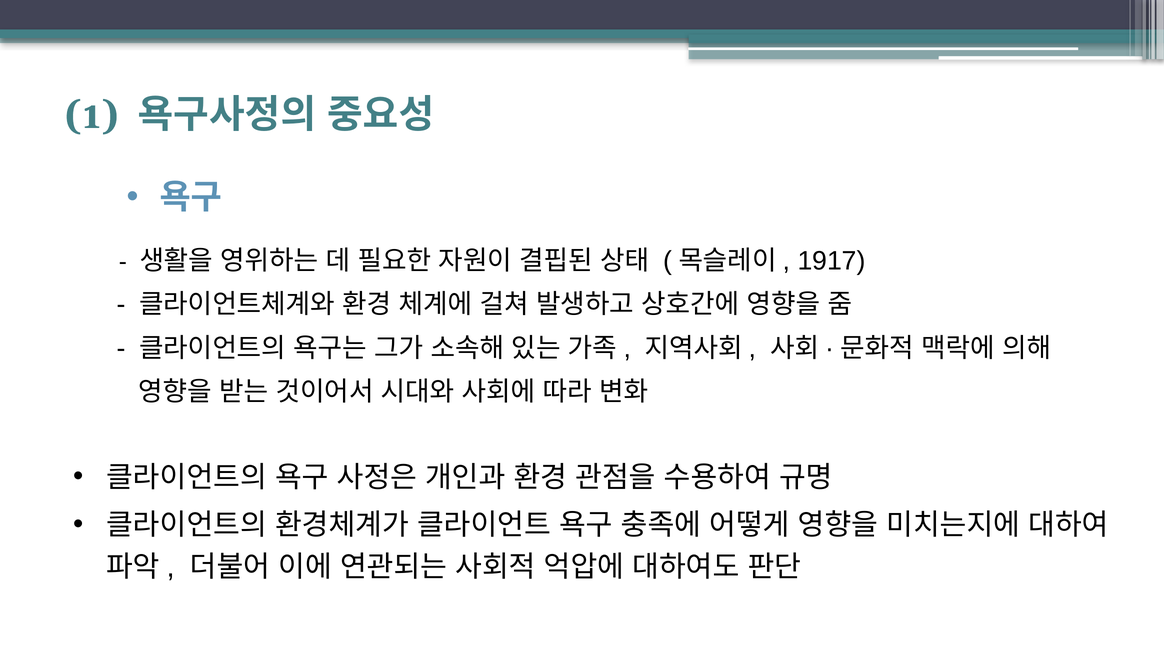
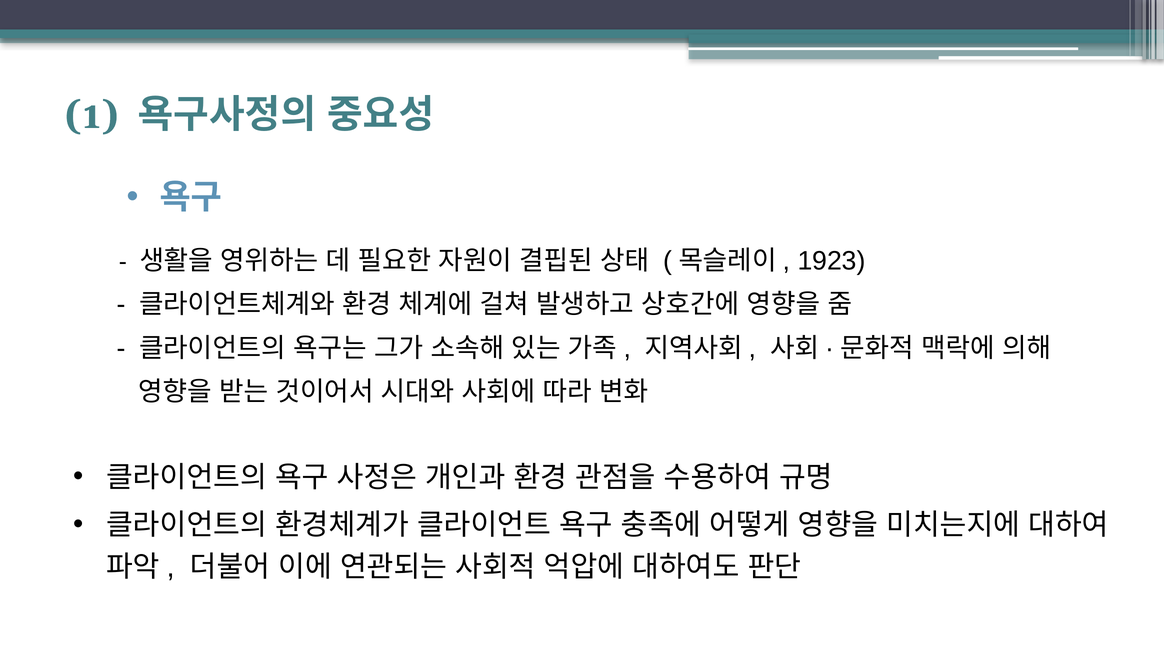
1917: 1917 -> 1923 (832, 261)
